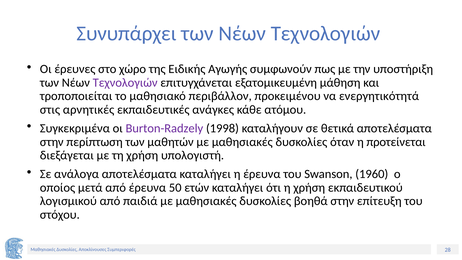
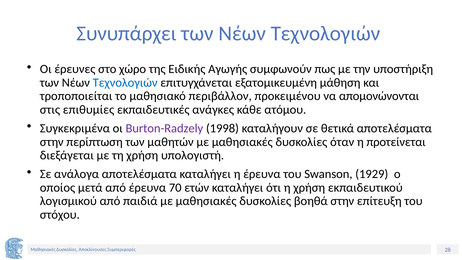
Τεχνολογιών colour: purple -> blue (125, 83)
ενεργητικότητά: ενεργητικότητά -> απομονώνονται (379, 96)
αρνητικές: αρνητικές -> επιθυμίες (89, 110)
1960: 1960 -> 1929 (372, 174)
50: 50 -> 70 (175, 188)
